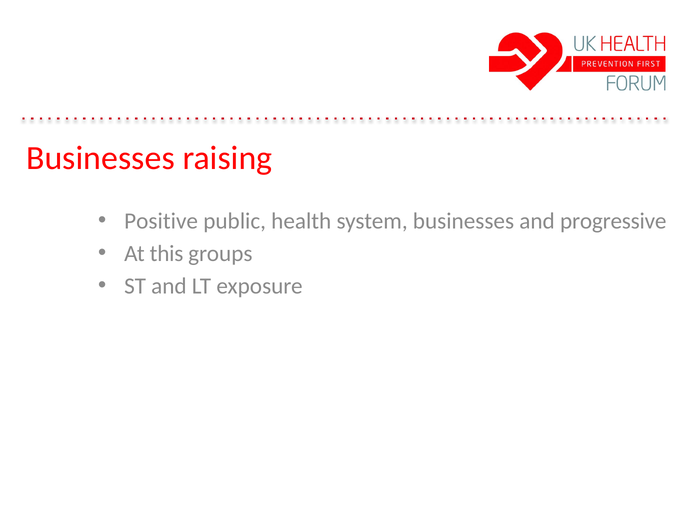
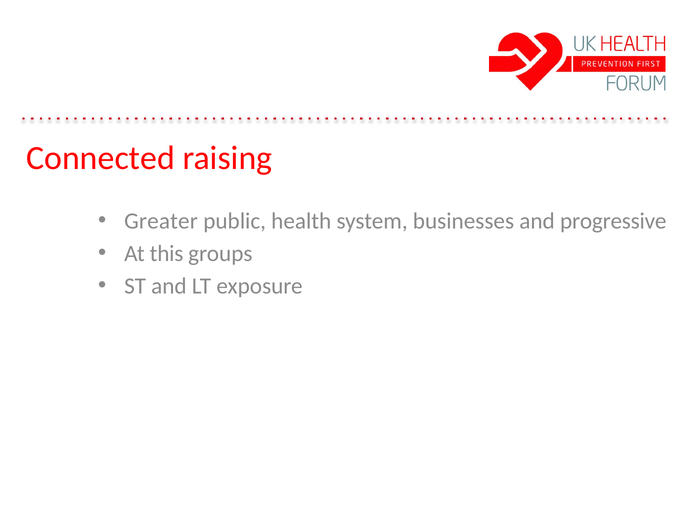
Businesses: Businesses -> Connected (100, 158)
Positive: Positive -> Greater (161, 221)
